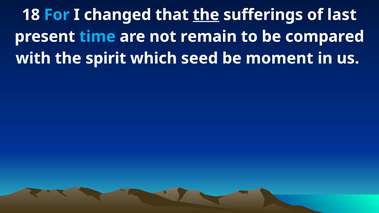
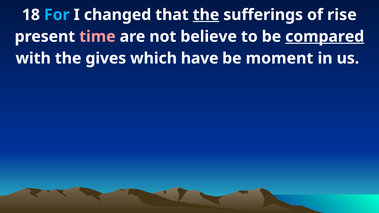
last: last -> rise (342, 15)
time colour: light blue -> pink (97, 37)
remain: remain -> believe (209, 37)
compared underline: none -> present (325, 37)
spirit: spirit -> gives (106, 58)
seed: seed -> have (200, 58)
